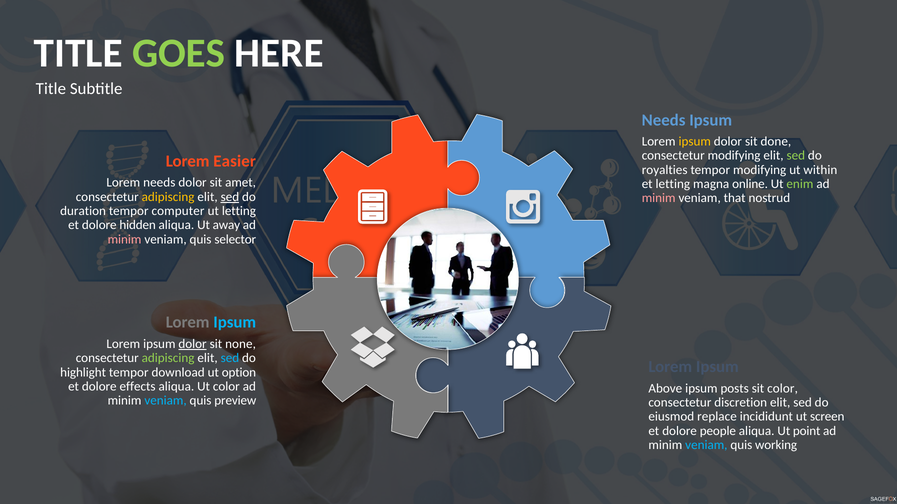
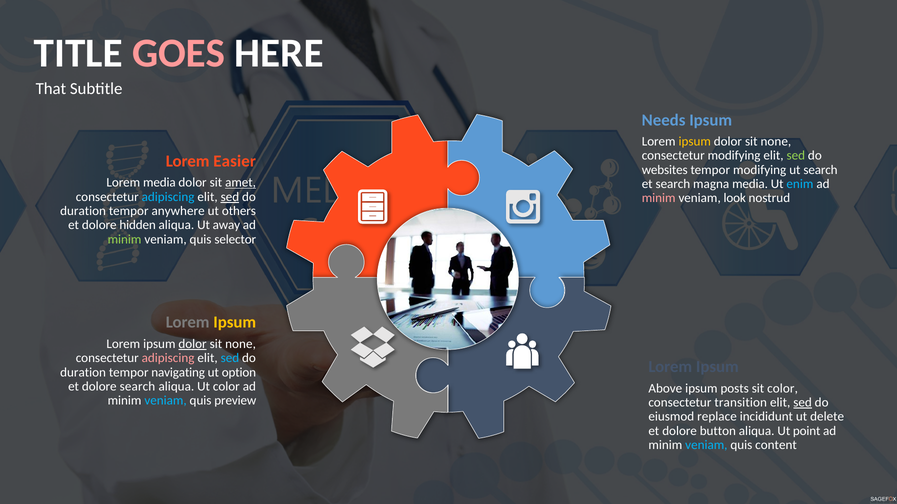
GOES colour: light green -> pink (179, 53)
Title: Title -> That (51, 89)
done: done -> none (776, 142)
royalties: royalties -> websites (665, 170)
ut within: within -> search (821, 170)
Lorem needs: needs -> media (159, 183)
amet underline: none -> present (241, 183)
et letting: letting -> search (673, 184)
magna online: online -> media (750, 184)
enim colour: light green -> light blue (800, 184)
adipiscing colour: yellow -> light blue (168, 197)
that: that -> look (735, 198)
computer: computer -> anywhere (178, 211)
ut letting: letting -> others (239, 211)
minim colour: pink -> light green (125, 239)
Ipsum colour: light blue -> yellow (235, 323)
adipiscing colour: light green -> pink (168, 358)
highlight: highlight -> duration (83, 373)
download: download -> navigating (178, 373)
dolore effects: effects -> search (137, 387)
discretion: discretion -> transition (741, 403)
sed underline: none -> present (803, 403)
screen: screen -> delete (827, 417)
people: people -> button (718, 431)
working: working -> content (776, 445)
